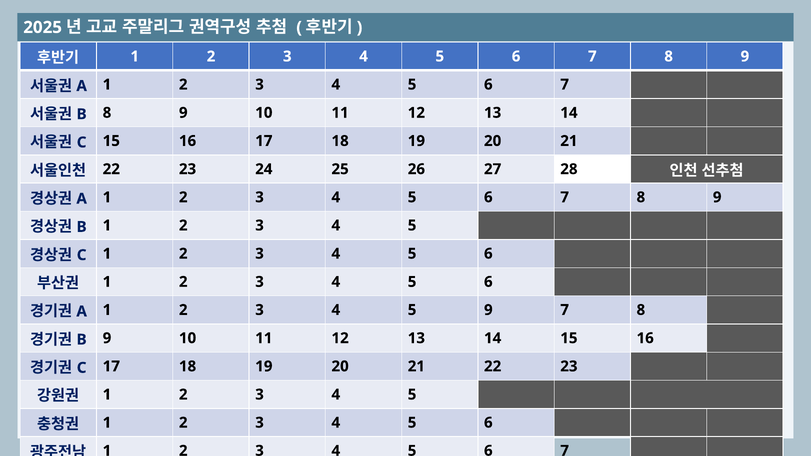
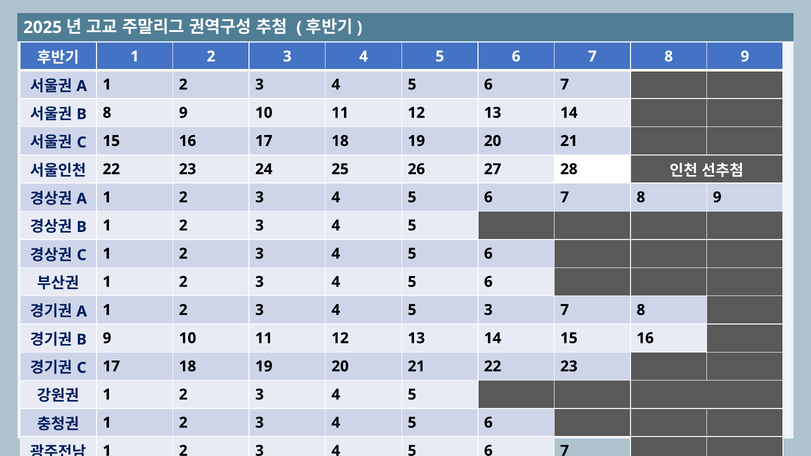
5 9: 9 -> 3 (488, 310)
